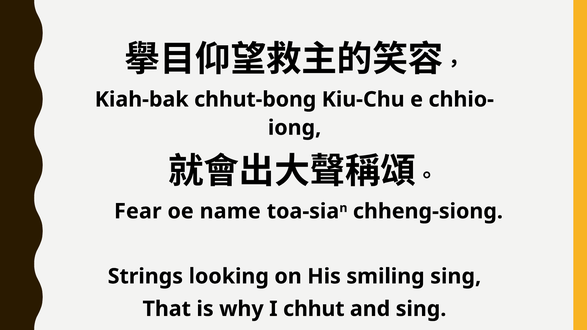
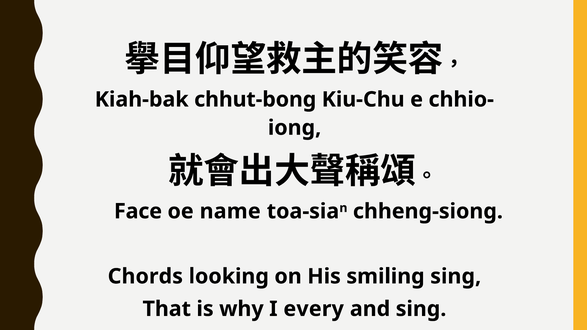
Fear: Fear -> Face (138, 211)
Strings: Strings -> Chords (145, 277)
chhut: chhut -> every (314, 309)
